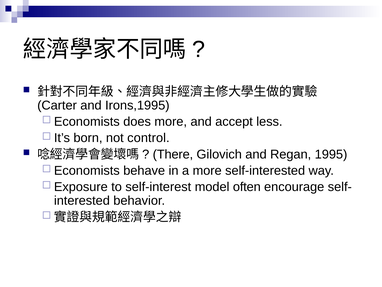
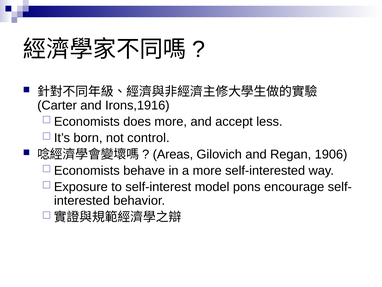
Irons,1995: Irons,1995 -> Irons,1916 (137, 105)
There: There -> Areas (173, 154)
1995: 1995 -> 1906 (331, 154)
often: often -> pons (247, 187)
